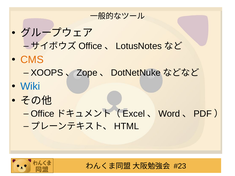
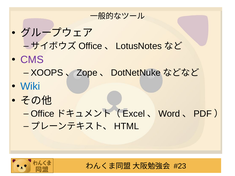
CMS colour: orange -> purple (32, 60)
